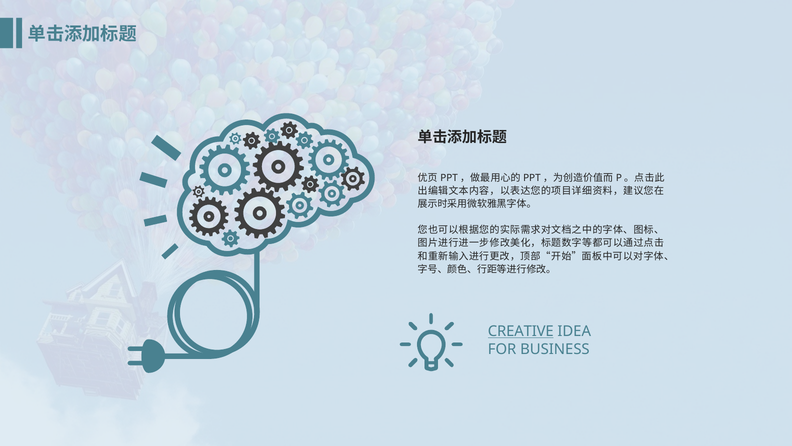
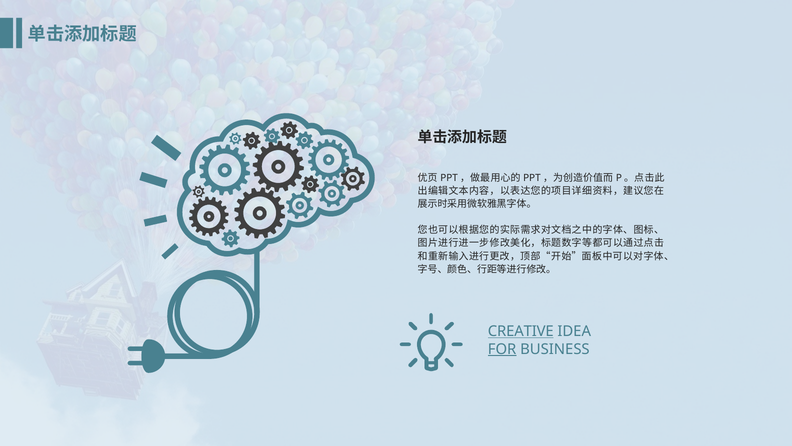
FOR underline: none -> present (502, 349)
